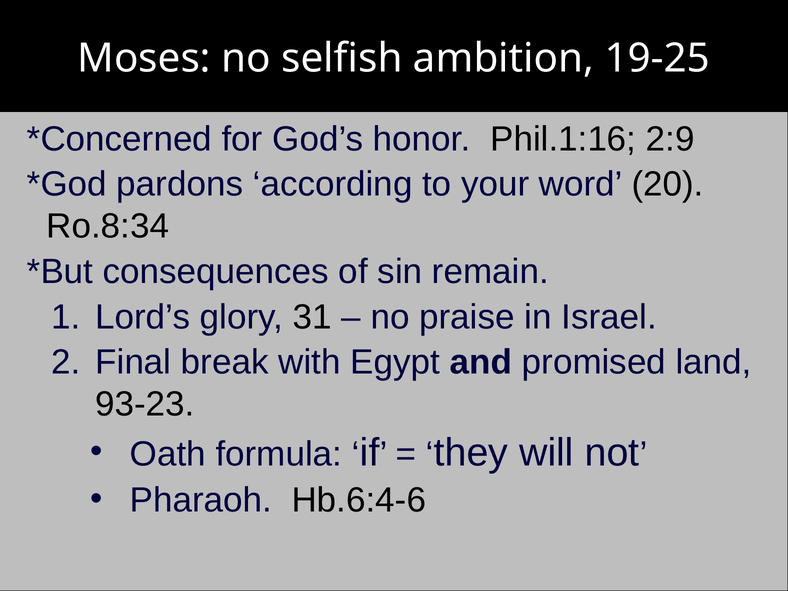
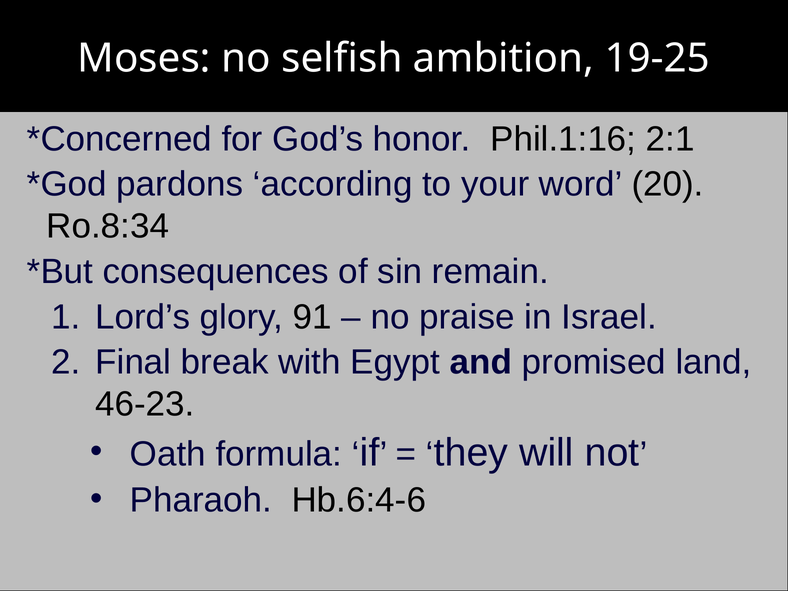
2:9: 2:9 -> 2:1 (670, 139)
31: 31 -> 91 (312, 317)
93-23: 93-23 -> 46-23 (145, 404)
